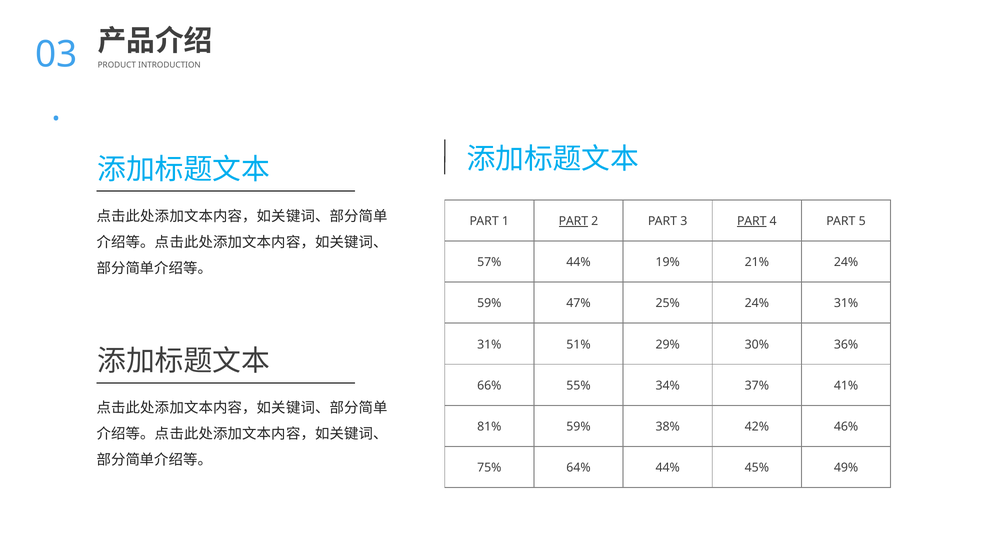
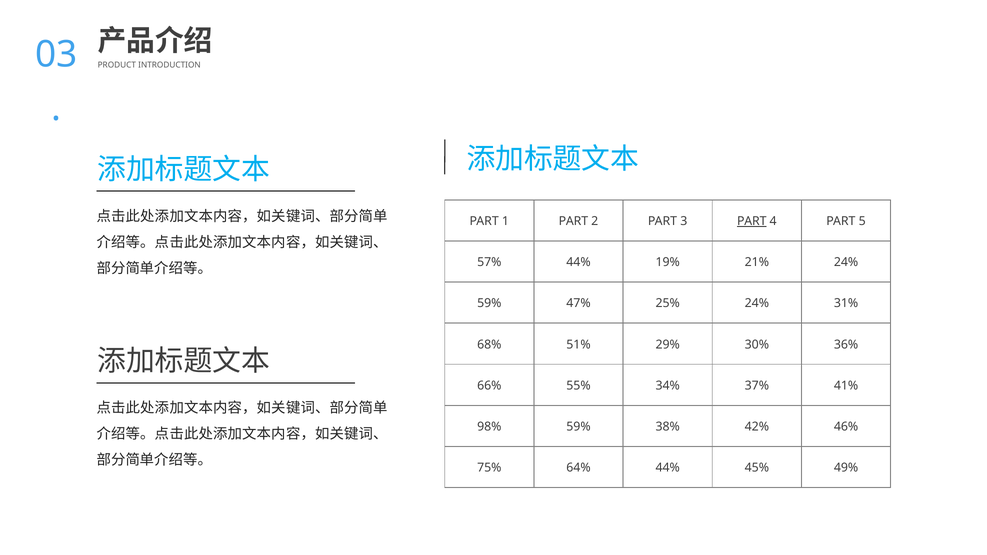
PART underline: present -> none (573, 221)
31%: 31% -> 68% (489, 345)
81%: 81% -> 98% (489, 427)
